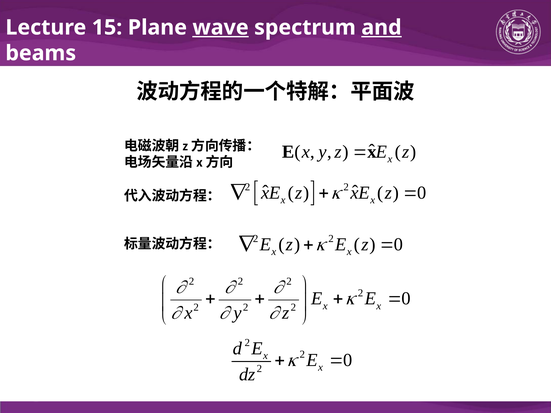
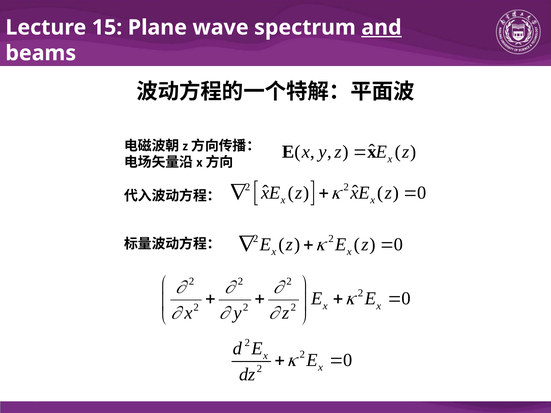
wave underline: present -> none (221, 27)
